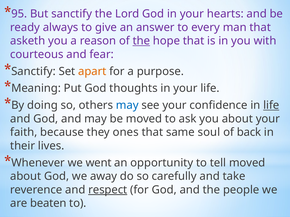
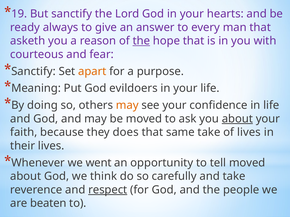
95: 95 -> 19 (19, 14)
thoughts: thoughts -> evildoers (134, 88)
may colour: blue -> orange (127, 105)
life underline: present -> none (271, 105)
about underline: none -> present (237, 119)
ones: ones -> does (126, 133)
same soul: soul -> take (209, 133)
of back: back -> lives (249, 133)
away: away -> think (104, 177)
